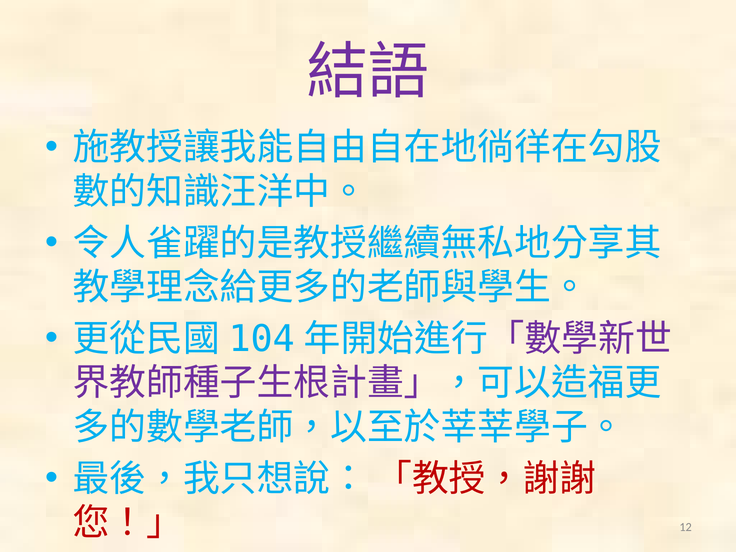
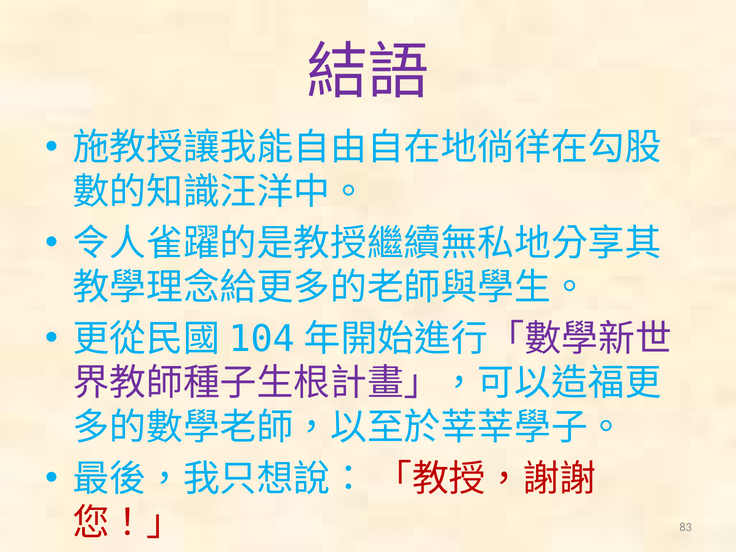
12: 12 -> 83 (686, 527)
